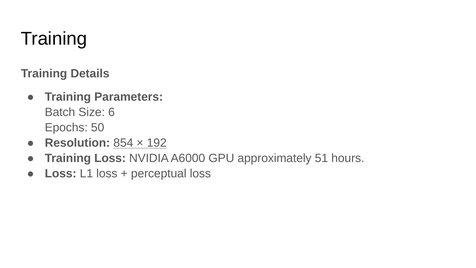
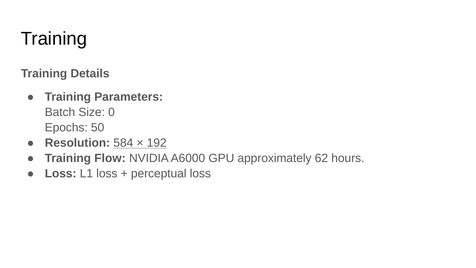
6: 6 -> 0 (111, 112)
854: 854 -> 584 (123, 143)
Training Loss: Loss -> Flow (110, 158)
51: 51 -> 62 (321, 158)
